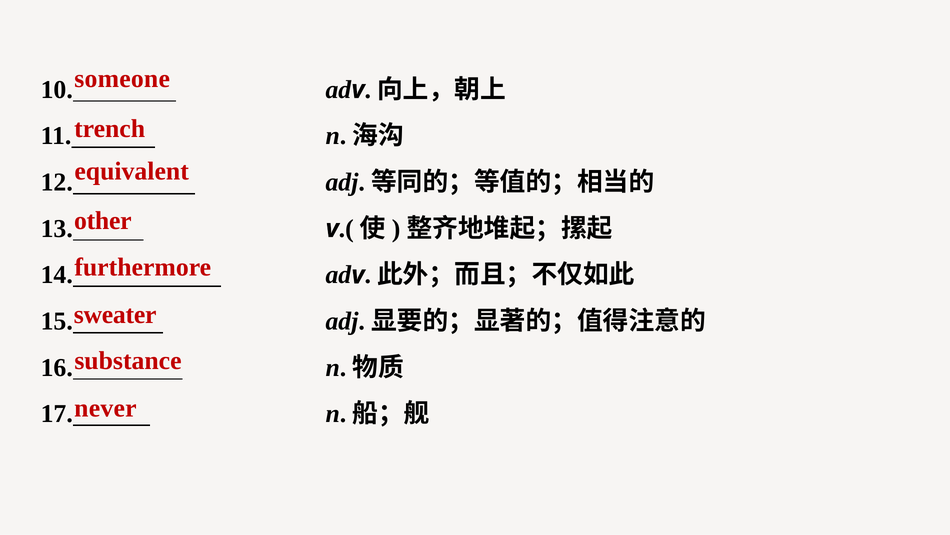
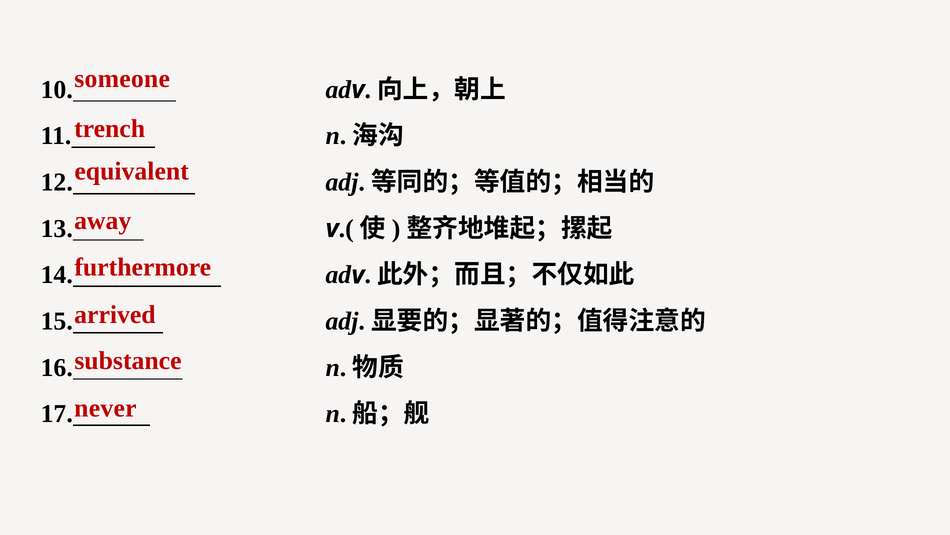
other: other -> away (103, 221)
sweater: sweater -> arrived (115, 315)
